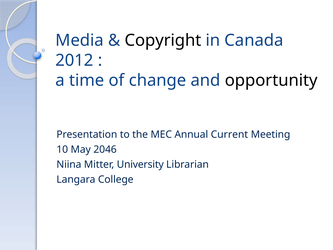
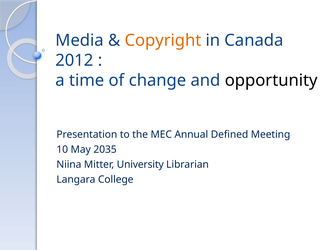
Copyright colour: black -> orange (163, 40)
Current: Current -> Defined (229, 134)
2046: 2046 -> 2035 (105, 149)
